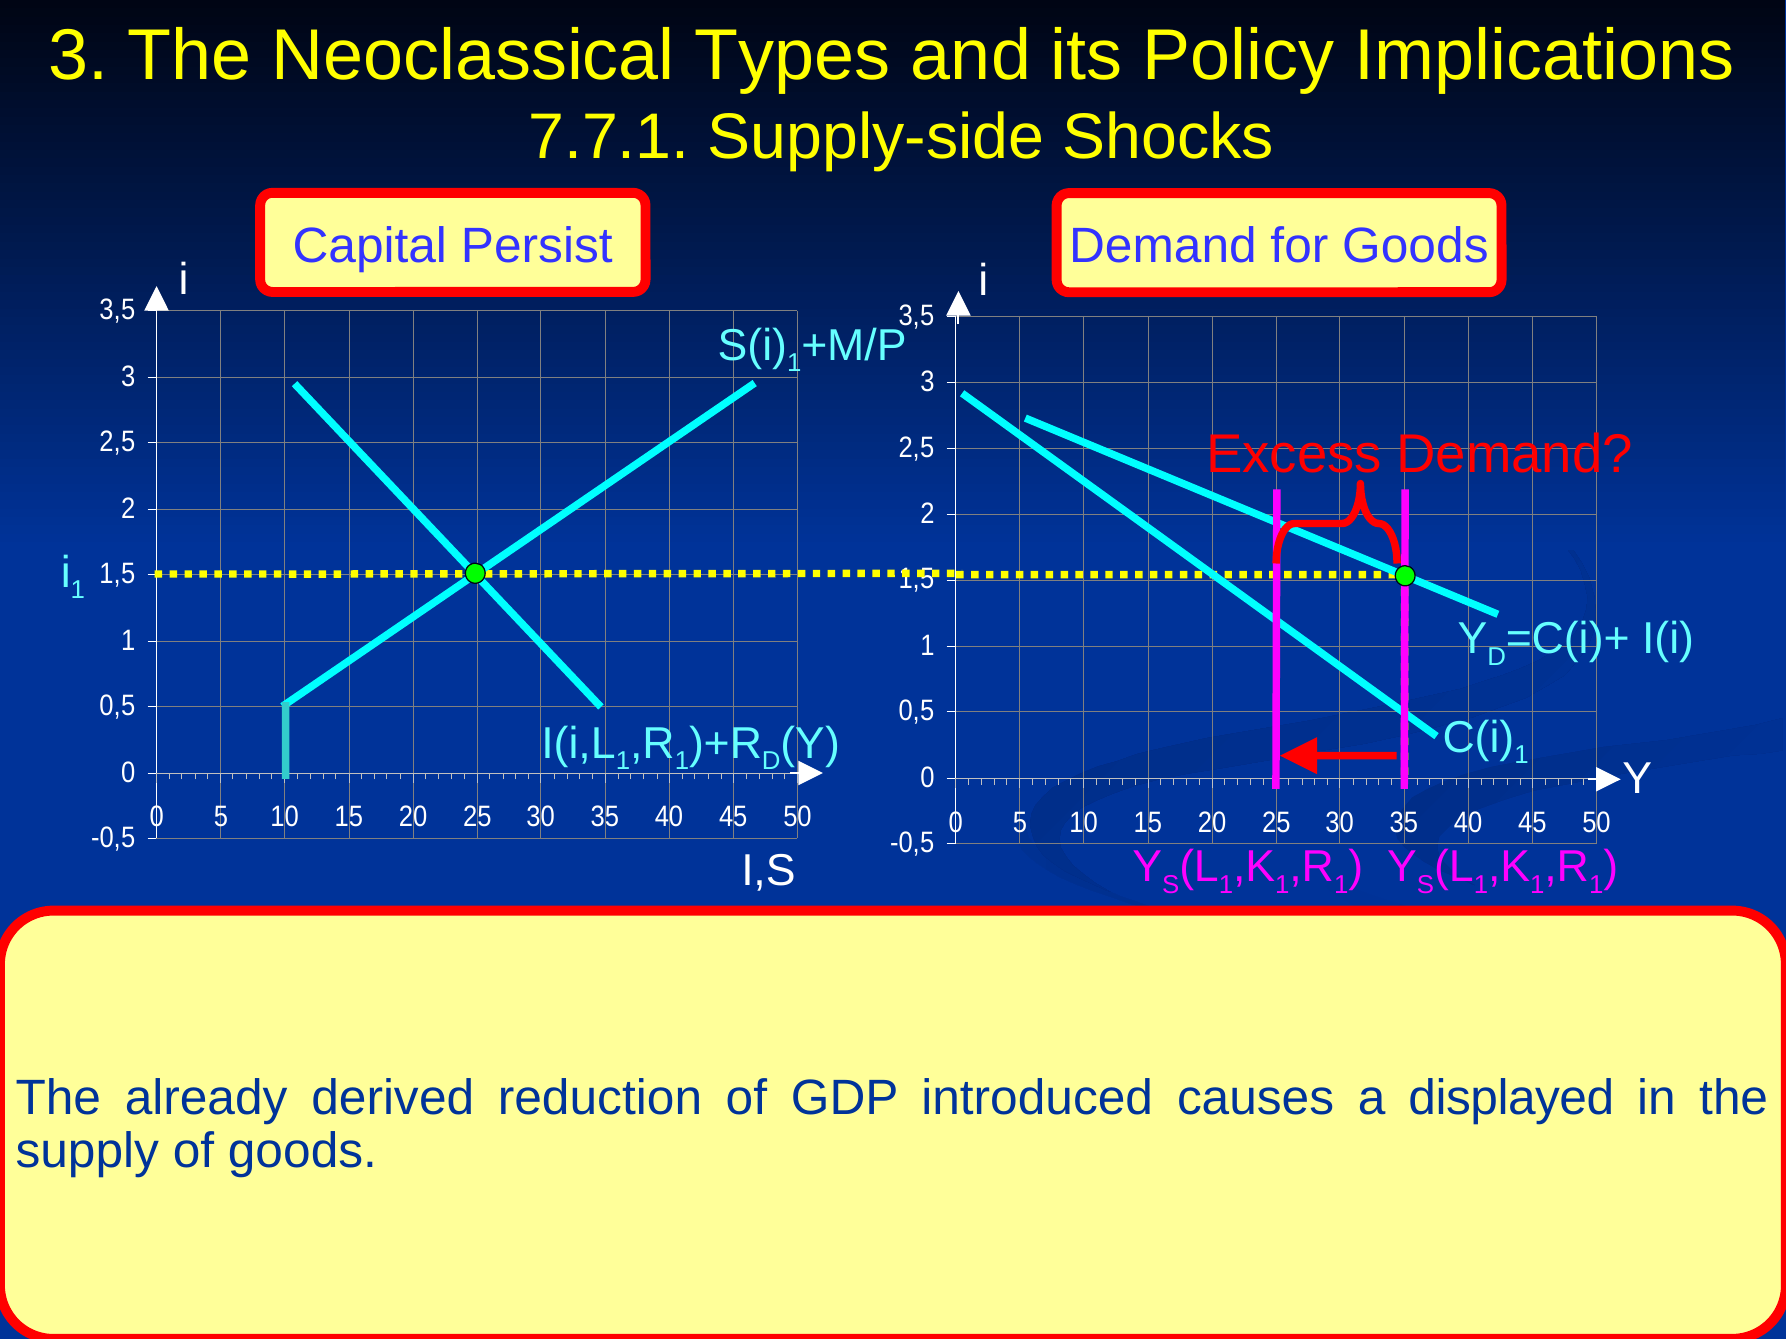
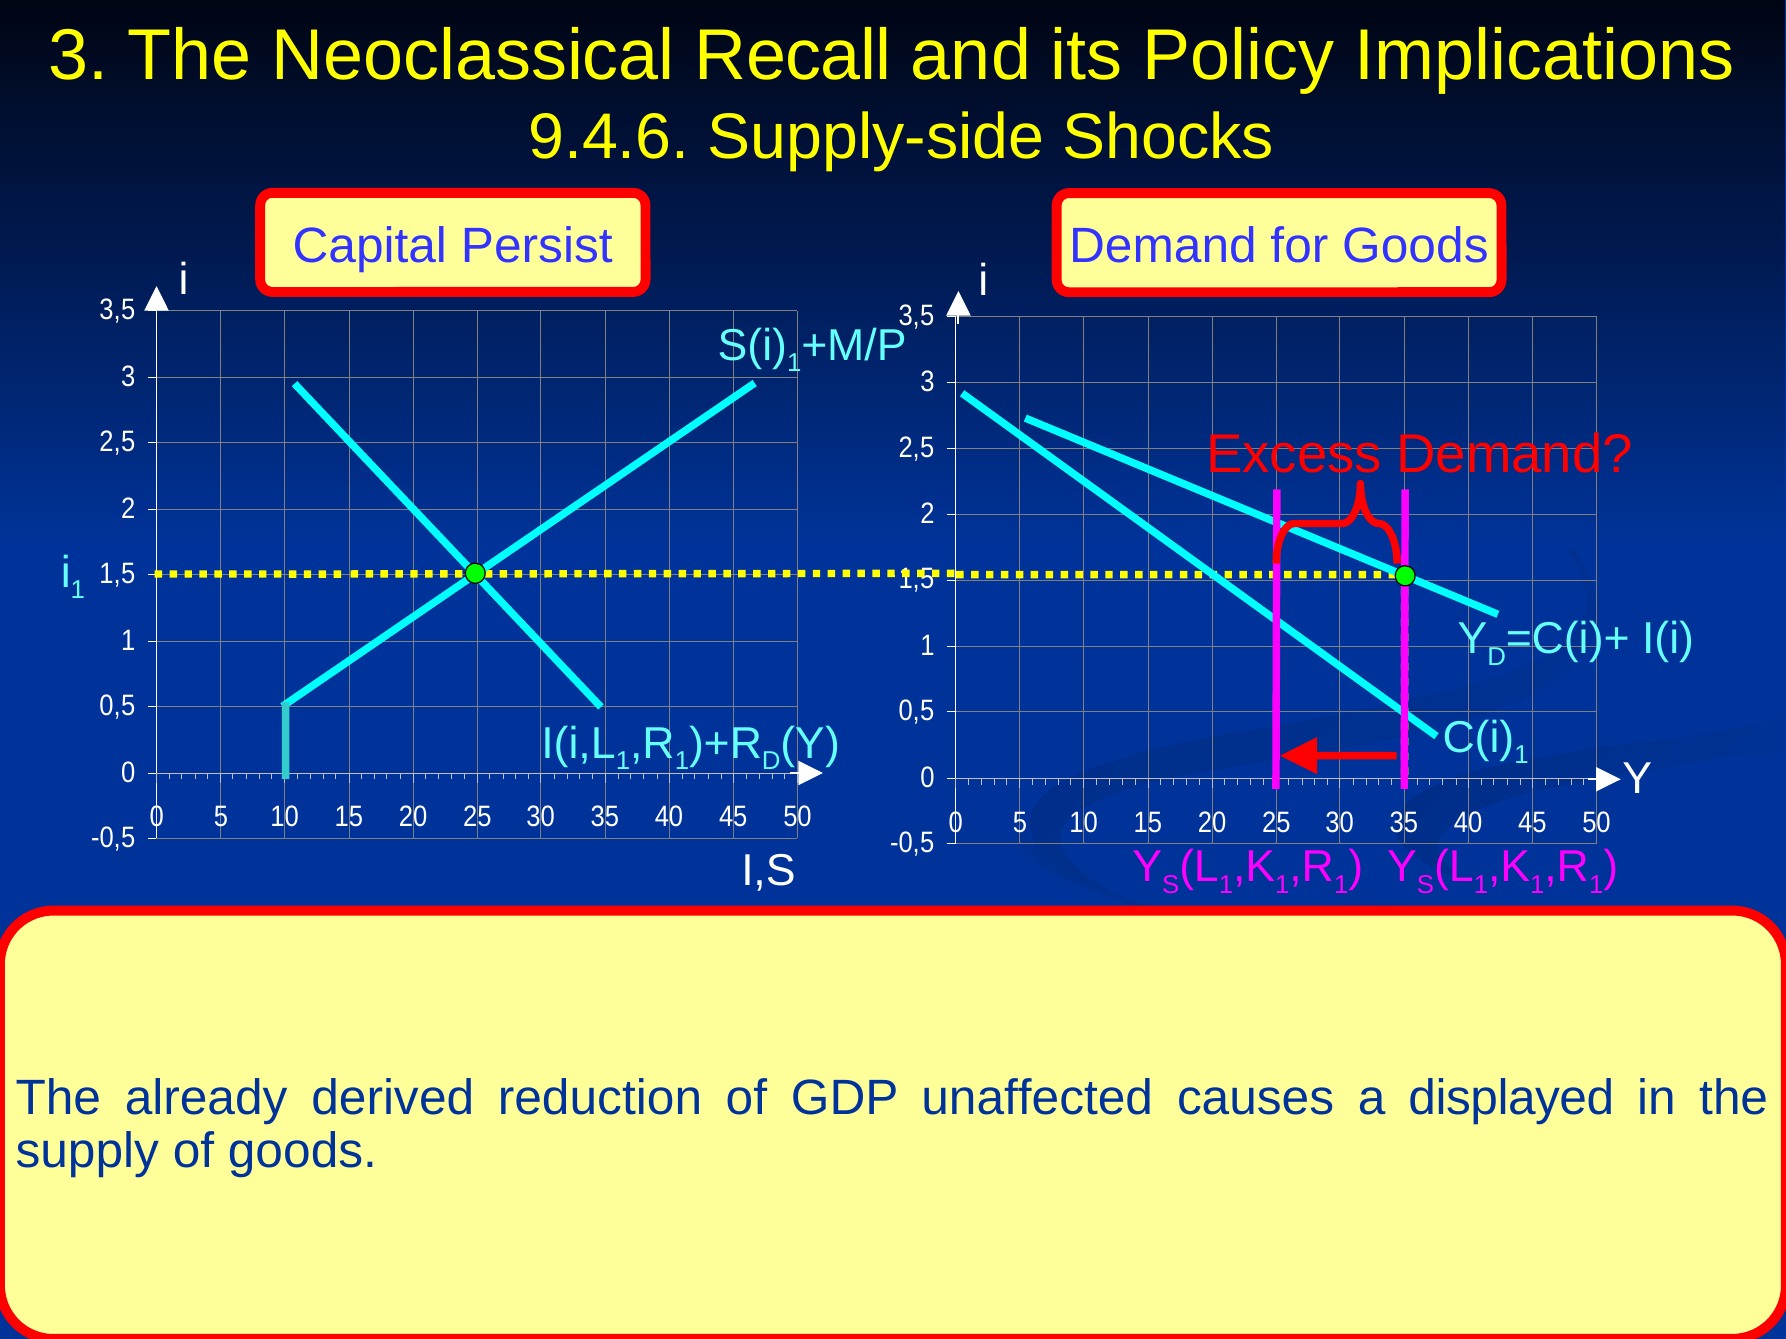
Types: Types -> Recall (793, 56)
7.7.1: 7.7.1 -> 9.4.6 (609, 137)
introduced: introduced -> unaffected (1037, 1098)
